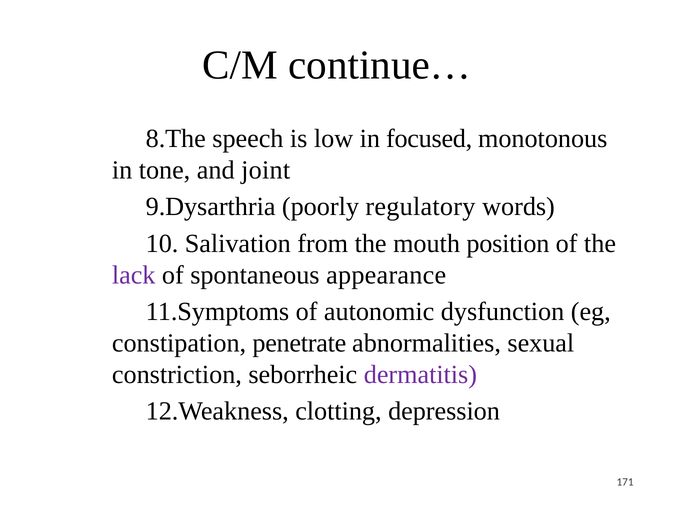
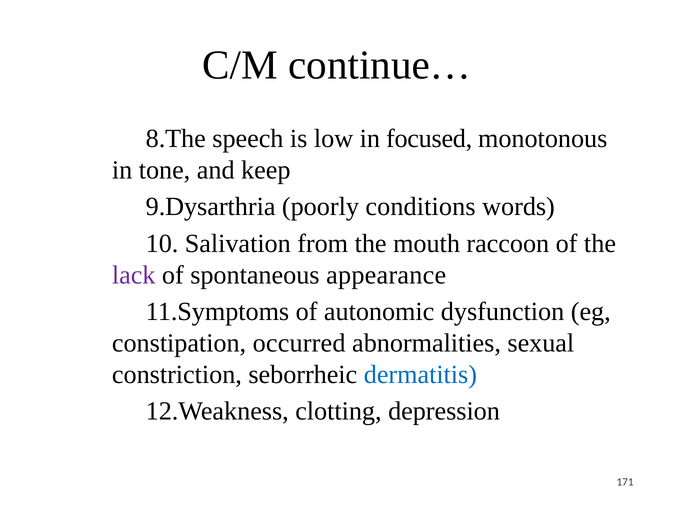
joint: joint -> keep (266, 170)
regulatory: regulatory -> conditions (421, 207)
position: position -> raccoon (508, 244)
penetrate: penetrate -> occurred (299, 343)
dermatitis colour: purple -> blue (420, 375)
